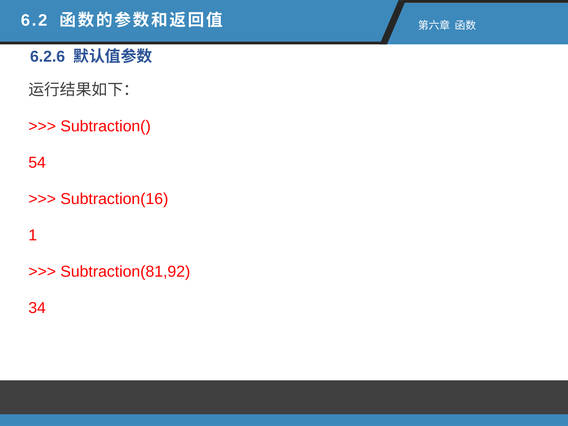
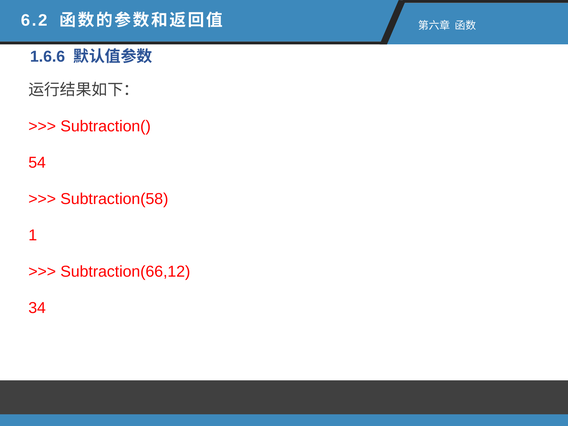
6.2.6: 6.2.6 -> 1.6.6 (48, 57)
Subtraction(16: Subtraction(16 -> Subtraction(58 (114, 199)
Subtraction(81,92: Subtraction(81,92 -> Subtraction(66,12 (125, 271)
